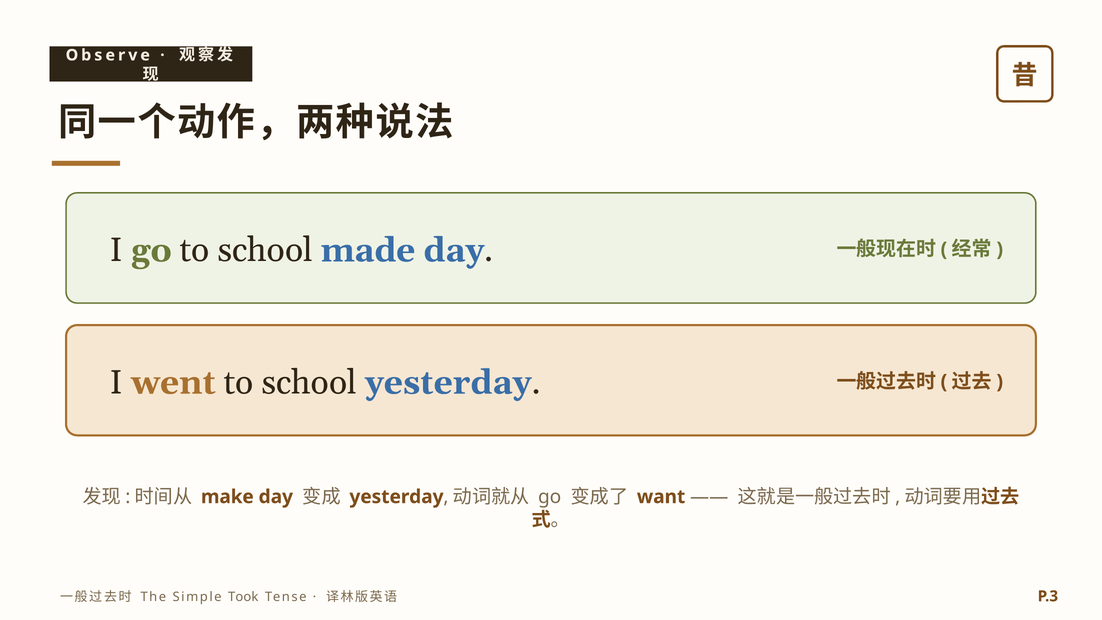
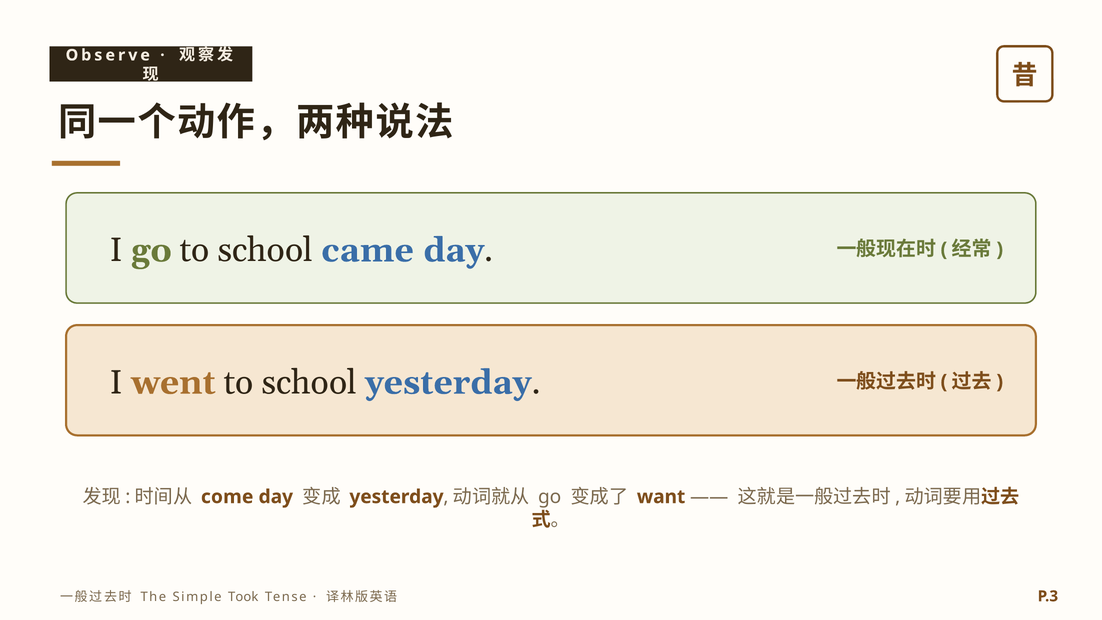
made: made -> came (368, 250)
make: make -> come (227, 497)
